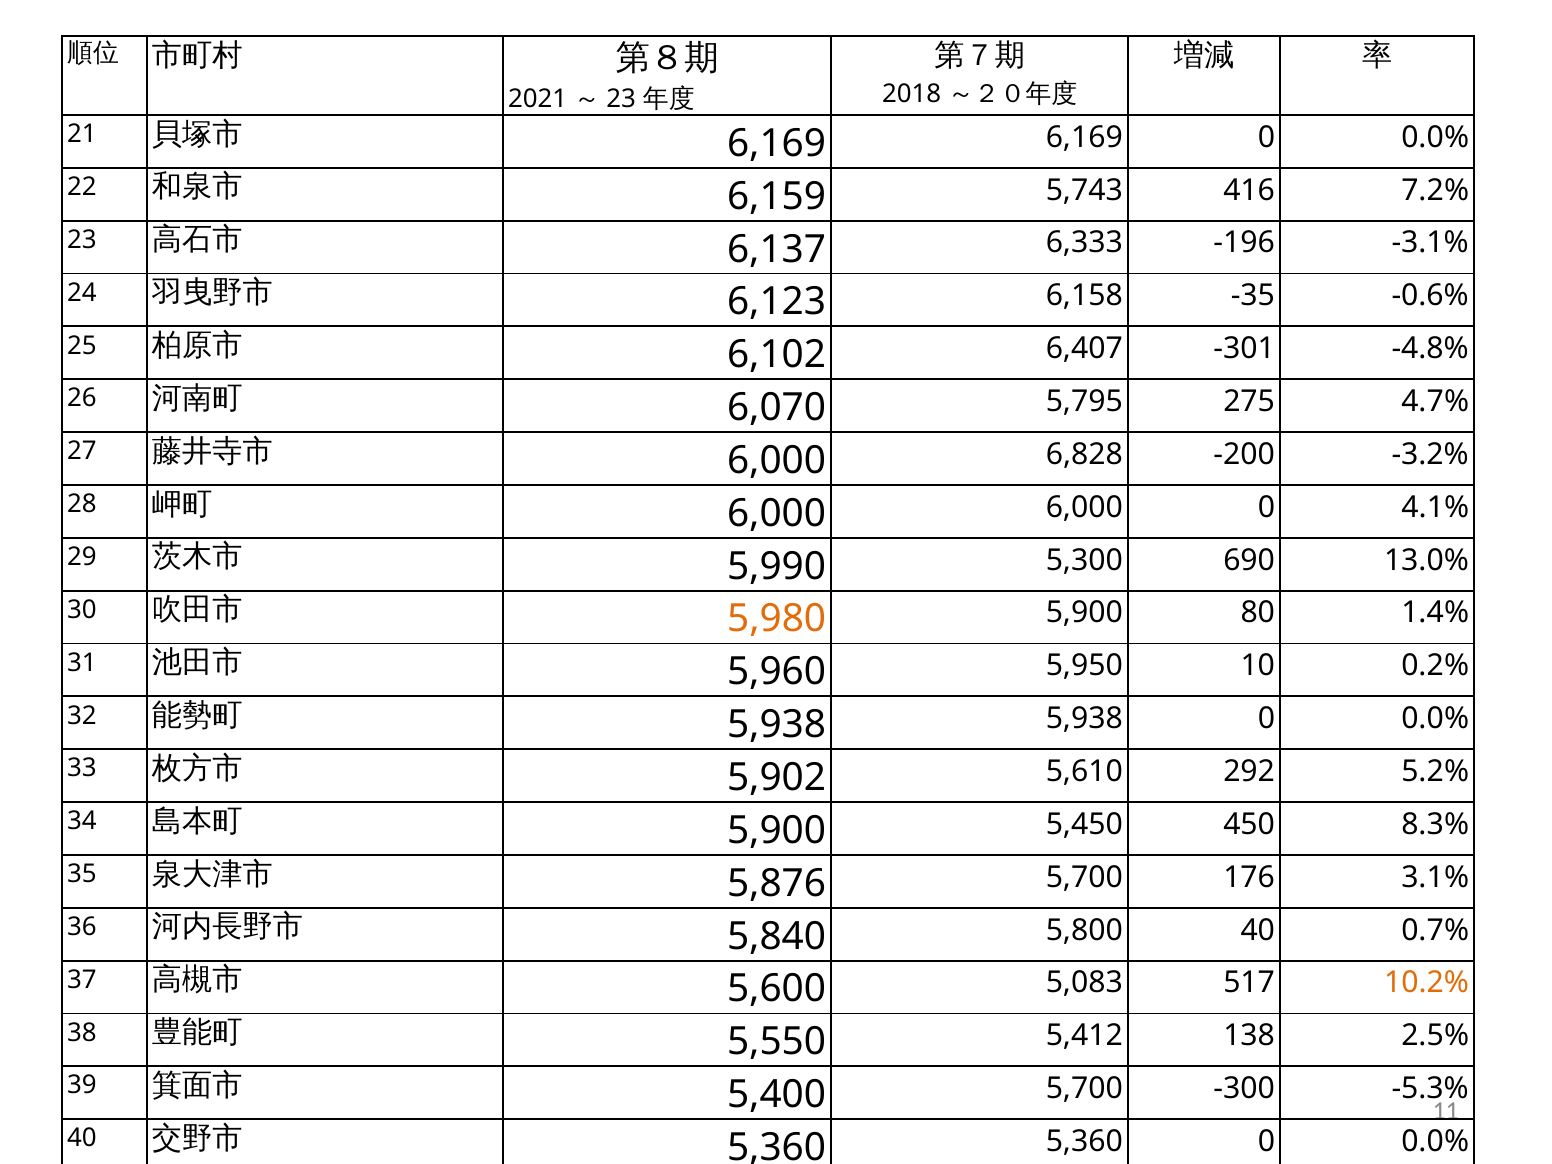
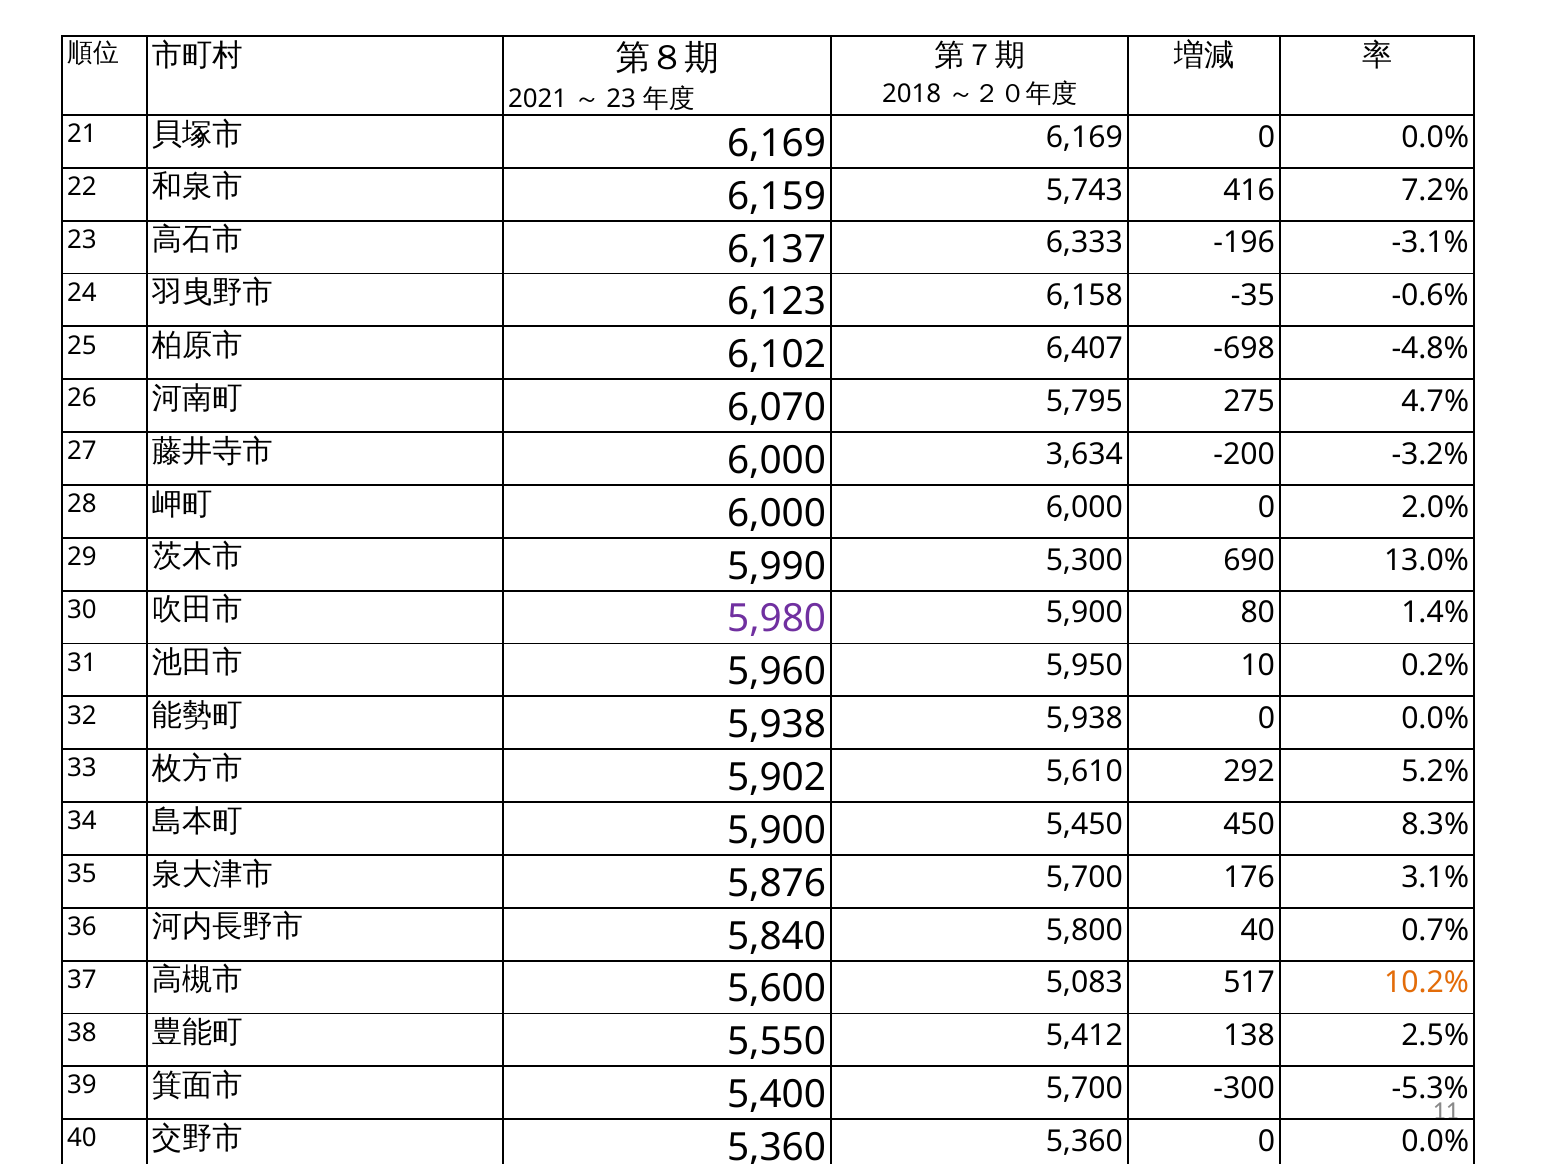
-301: -301 -> -698 (1244, 349)
6,828: 6,828 -> 3,634 (1084, 454)
4.1%: 4.1% -> 2.0% (1435, 507)
5,980 colour: orange -> purple (777, 619)
